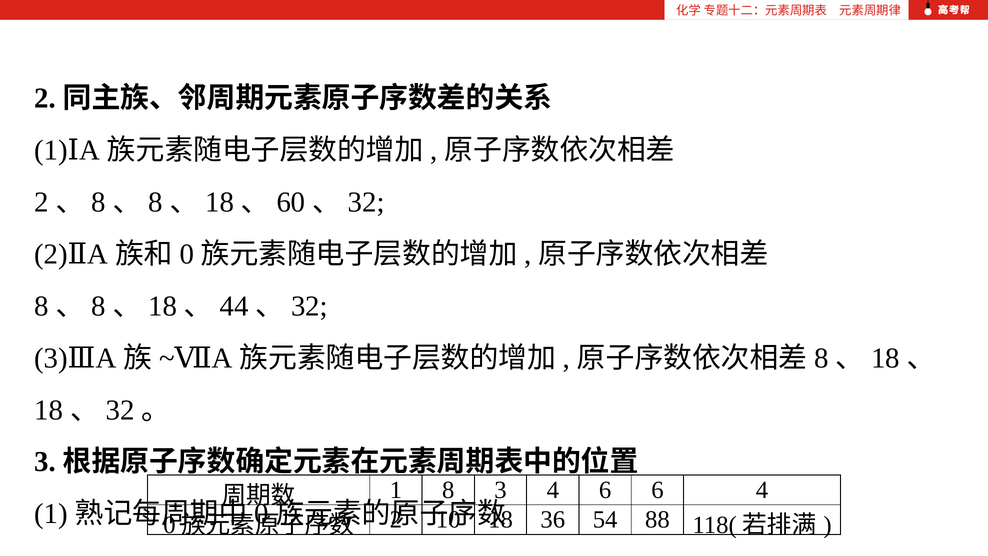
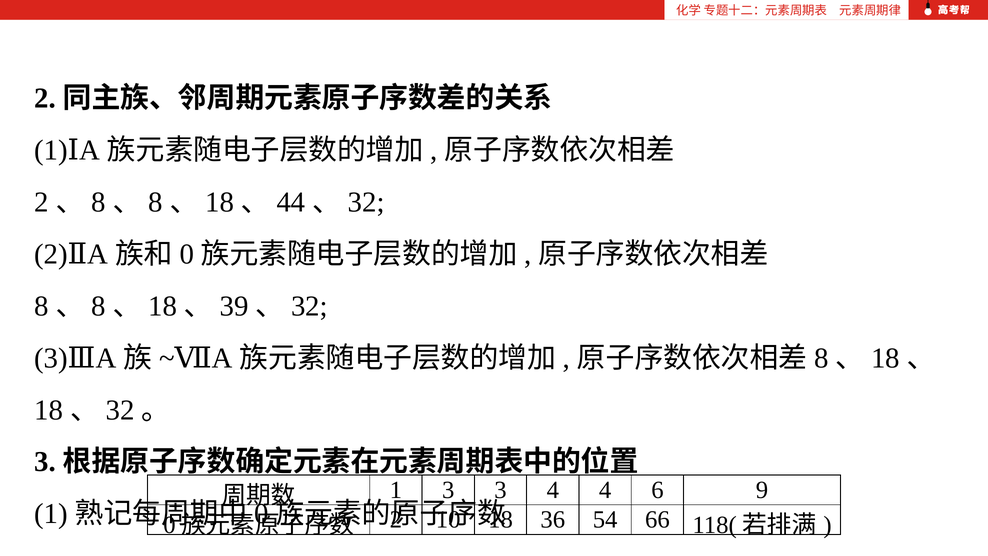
60: 60 -> 44 (291, 202)
44: 44 -> 39 (234, 306)
1 8: 8 -> 3 (448, 490)
4 6: 6 -> 4 (605, 490)
6 4: 4 -> 9 (762, 490)
88: 88 -> 66 (657, 519)
